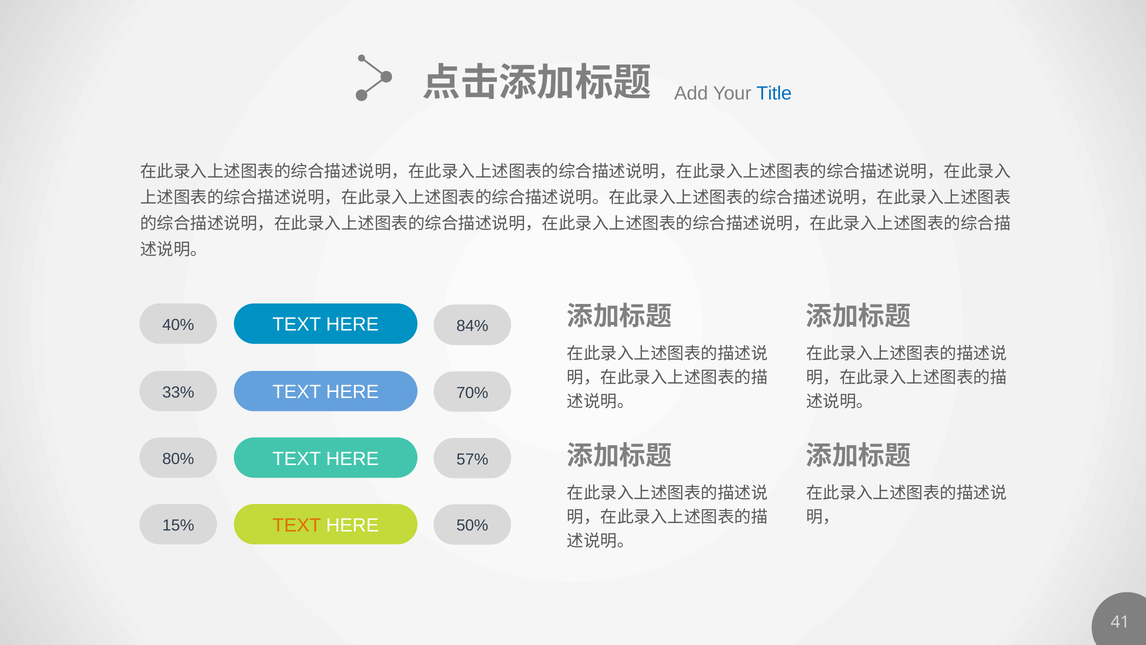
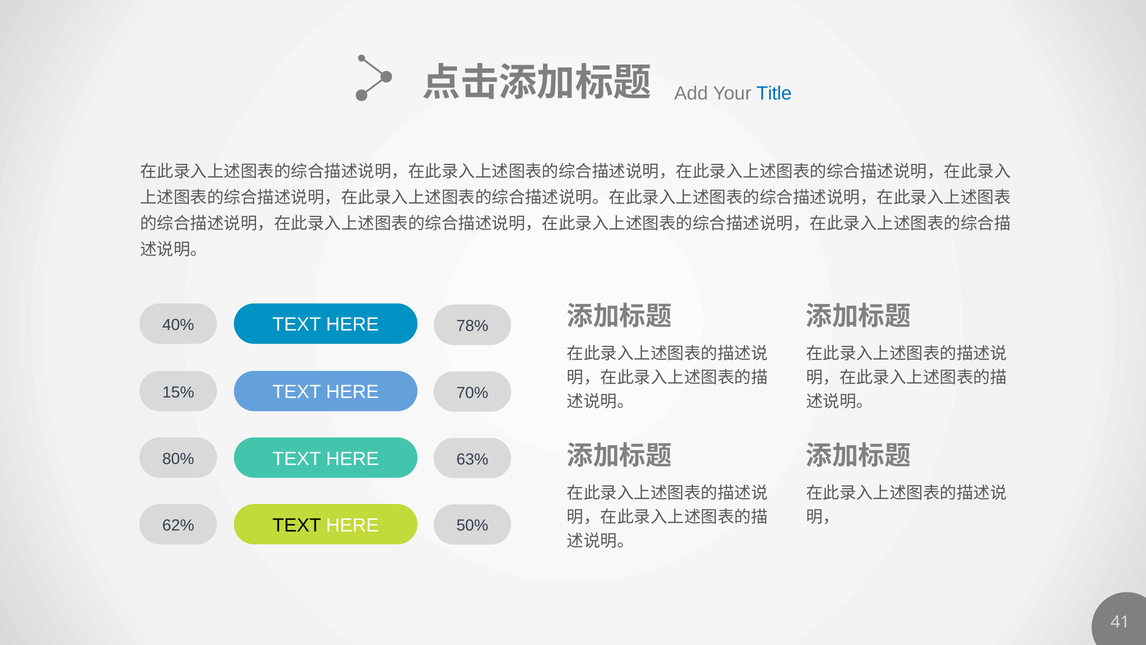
84%: 84% -> 78% (472, 326)
33%: 33% -> 15% (178, 392)
57%: 57% -> 63% (472, 459)
TEXT colour: orange -> black (297, 525)
15%: 15% -> 62% (178, 525)
